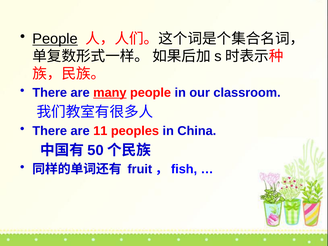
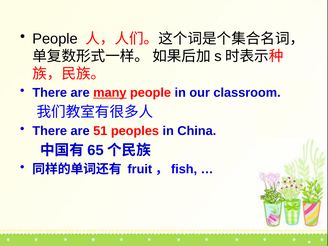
People underline: present -> none (55, 39)
11: 11 -> 51 (100, 131)
50: 50 -> 65 (96, 150)
